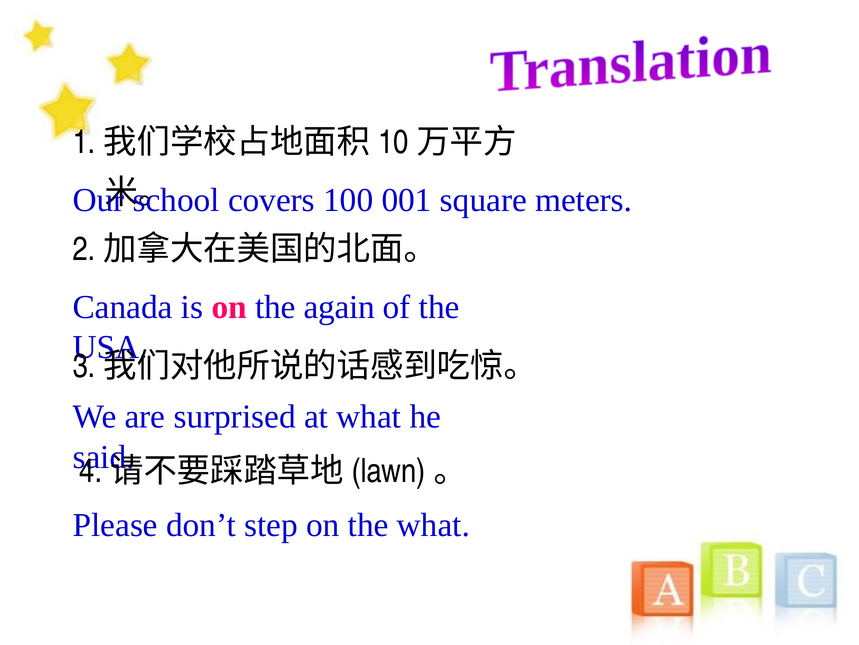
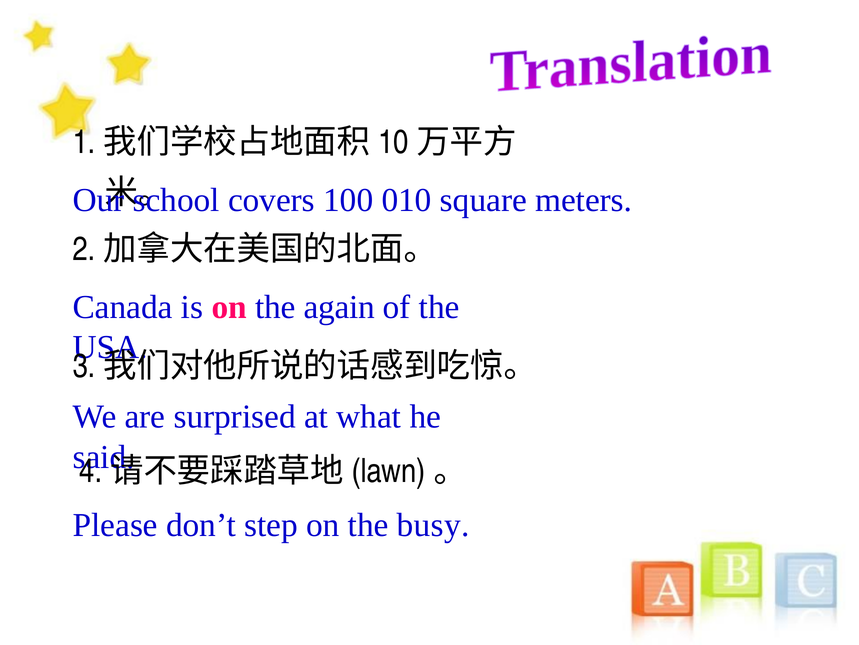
001: 001 -> 010 (407, 200)
the what: what -> busy (433, 525)
